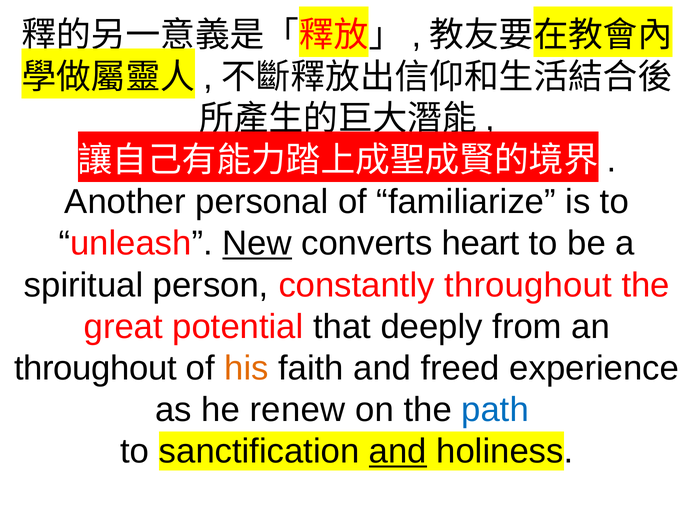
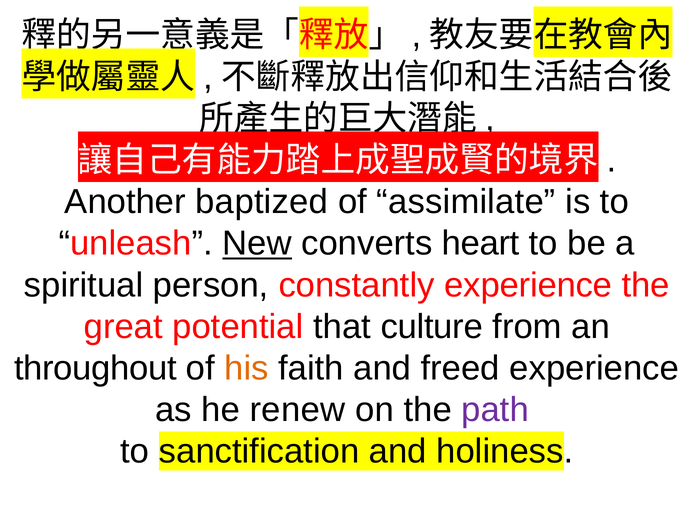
personal: personal -> baptized (262, 202)
familiarize: familiarize -> assimilate (466, 202)
constantly throughout: throughout -> experience (528, 285)
deeply: deeply -> culture (432, 327)
path colour: blue -> purple (495, 410)
and underline: present -> none (398, 452)
